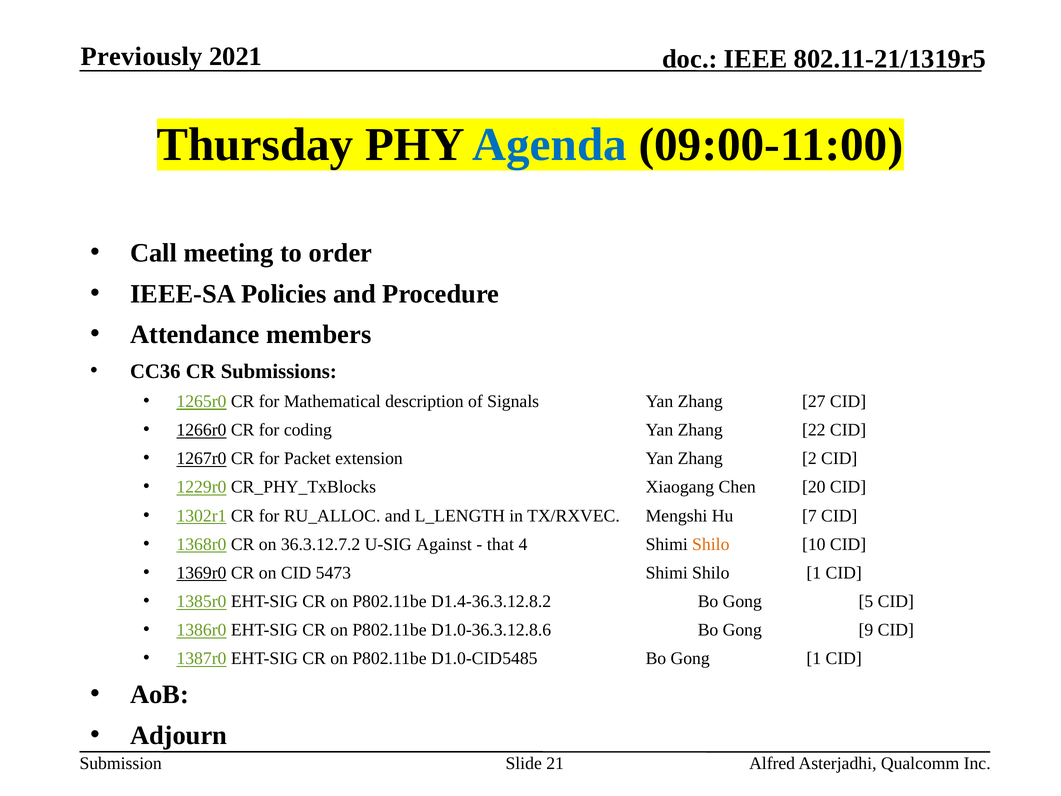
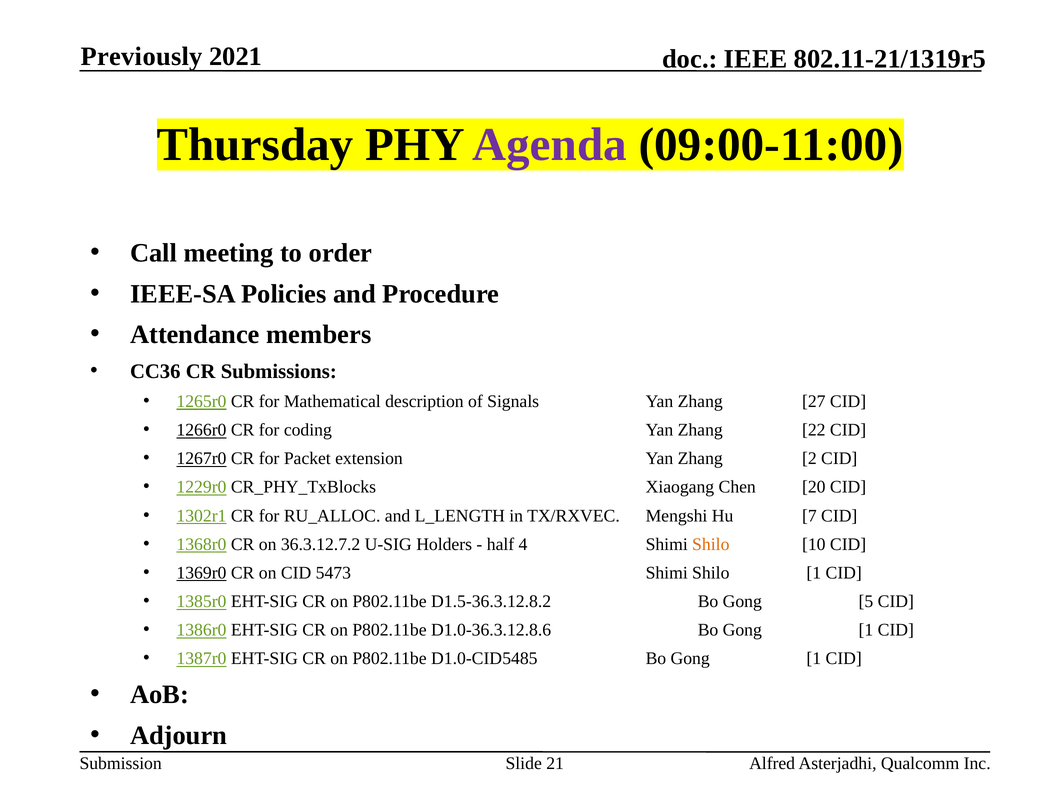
Agenda colour: blue -> purple (550, 145)
Against: Against -> Holders (444, 544)
that: that -> half (501, 544)
D1.4-36.3.12.8.2: D1.4-36.3.12.8.2 -> D1.5-36.3.12.8.2 (491, 601)
D1.0-36.3.12.8.6 Bo Gong 9: 9 -> 1 (866, 630)
